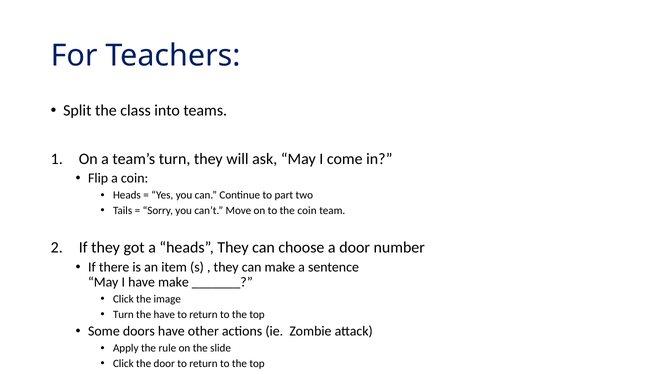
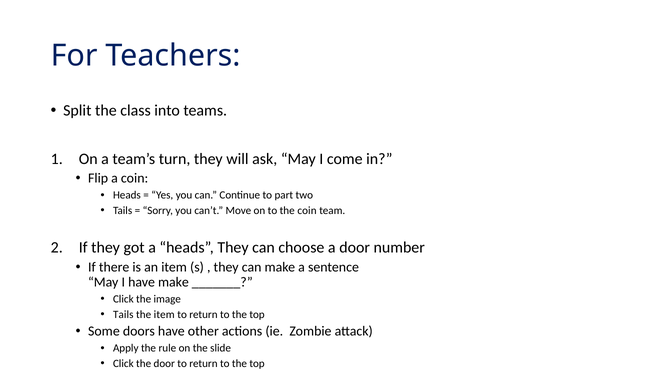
Turn: Turn -> Tails (123, 314)
the have: have -> item (164, 314)
